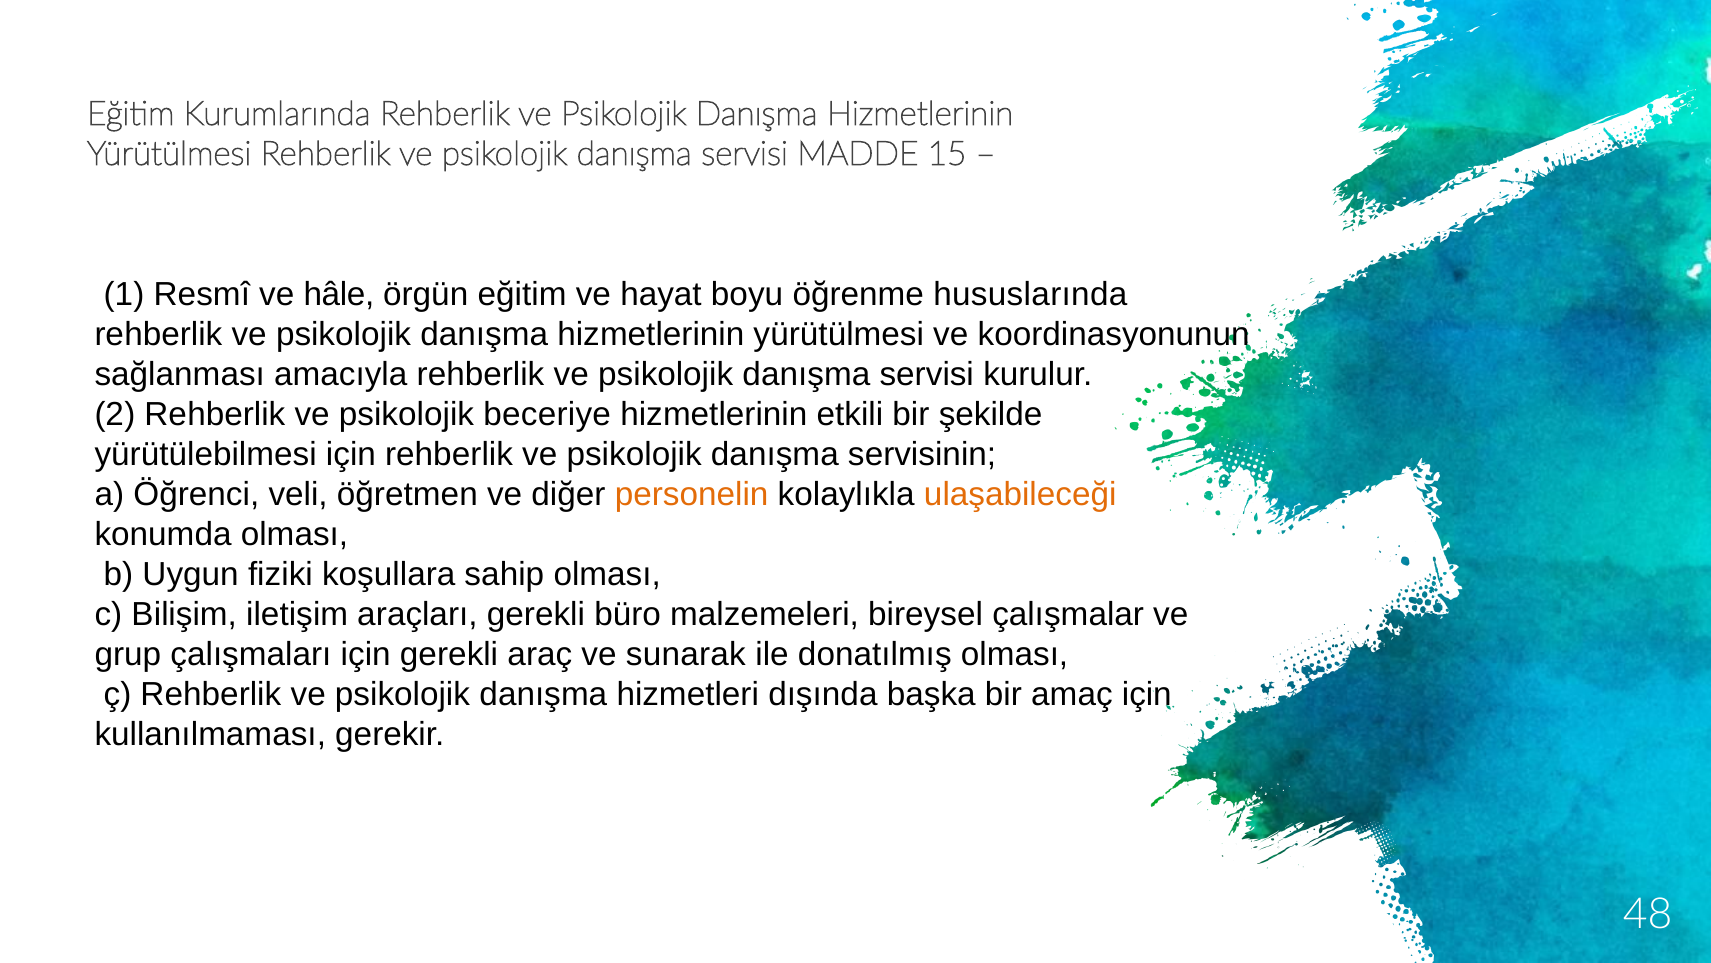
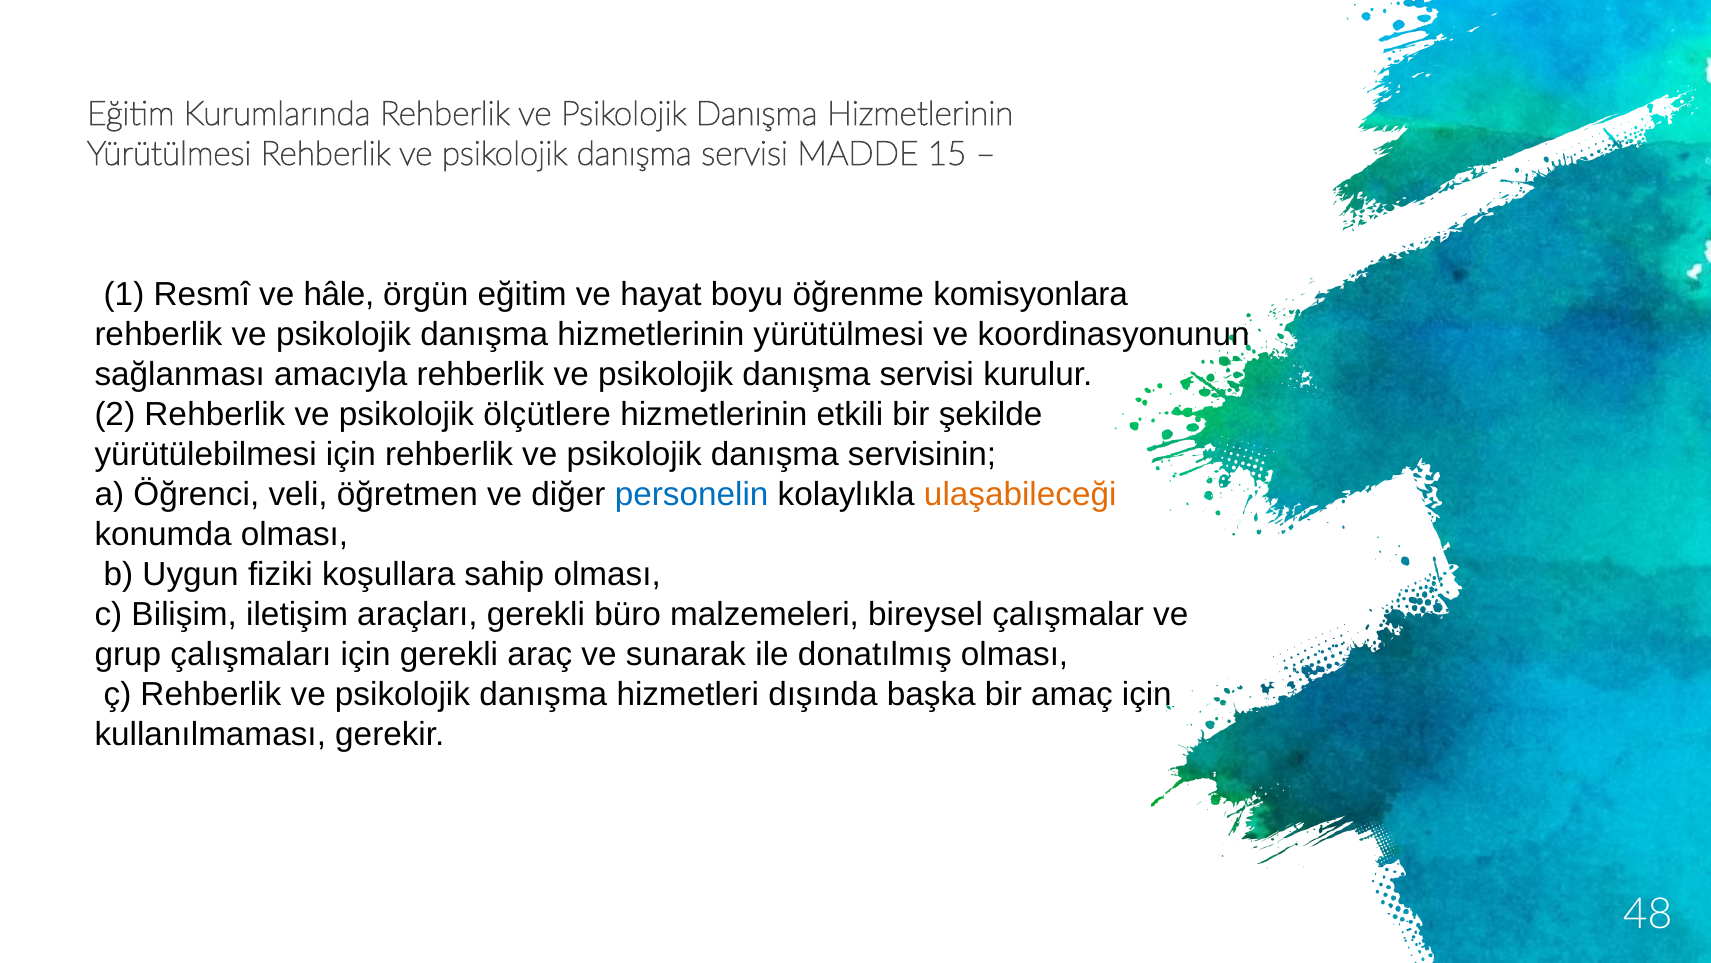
hususlarında: hususlarında -> komisyonlara (1031, 295)
beceriye: beceriye -> ölçütlere (547, 415)
personelin colour: orange -> blue (692, 494)
